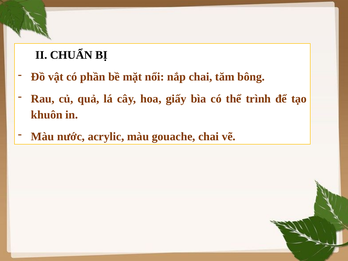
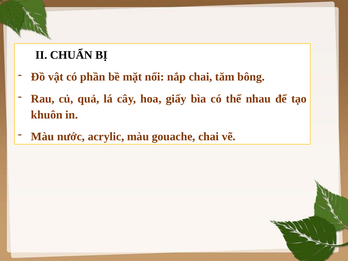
trình: trình -> nhau (258, 99)
